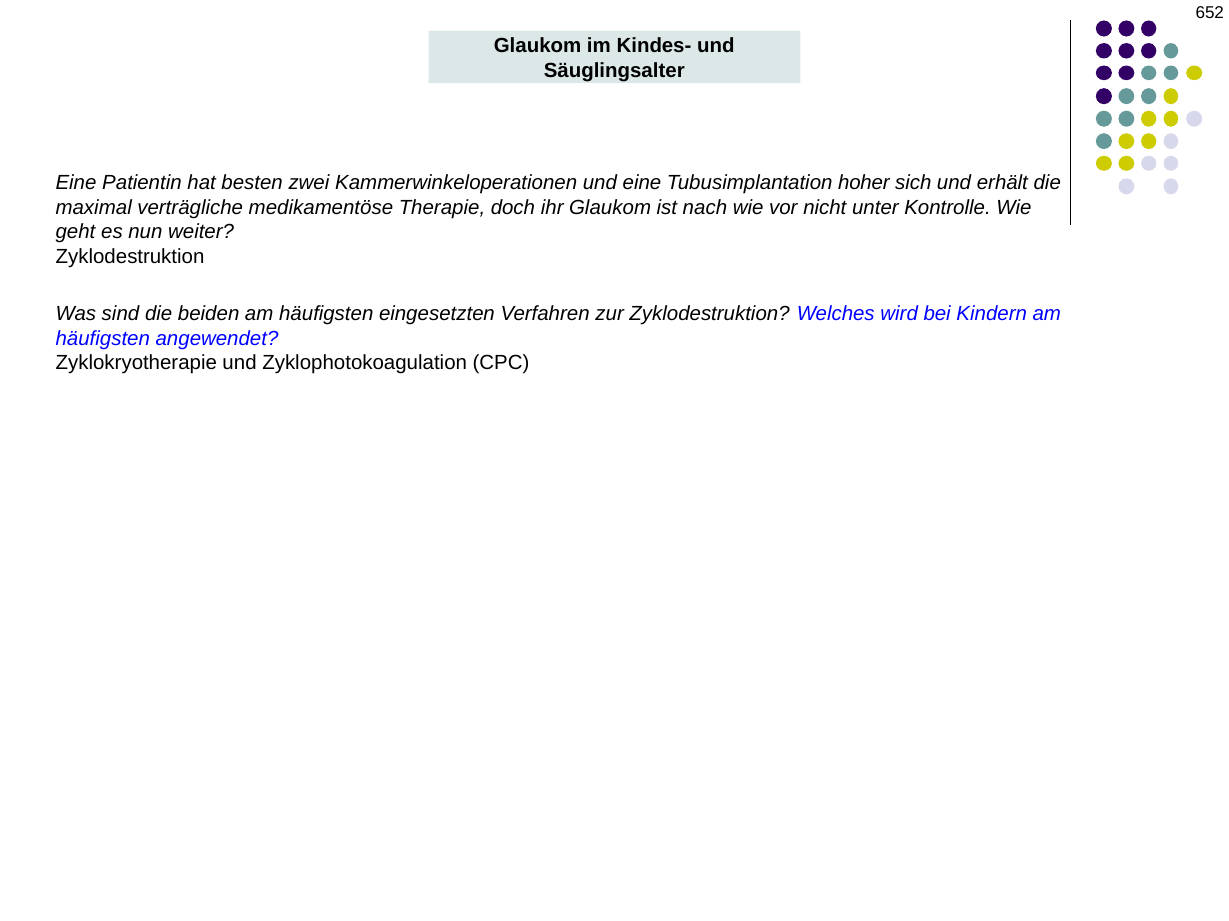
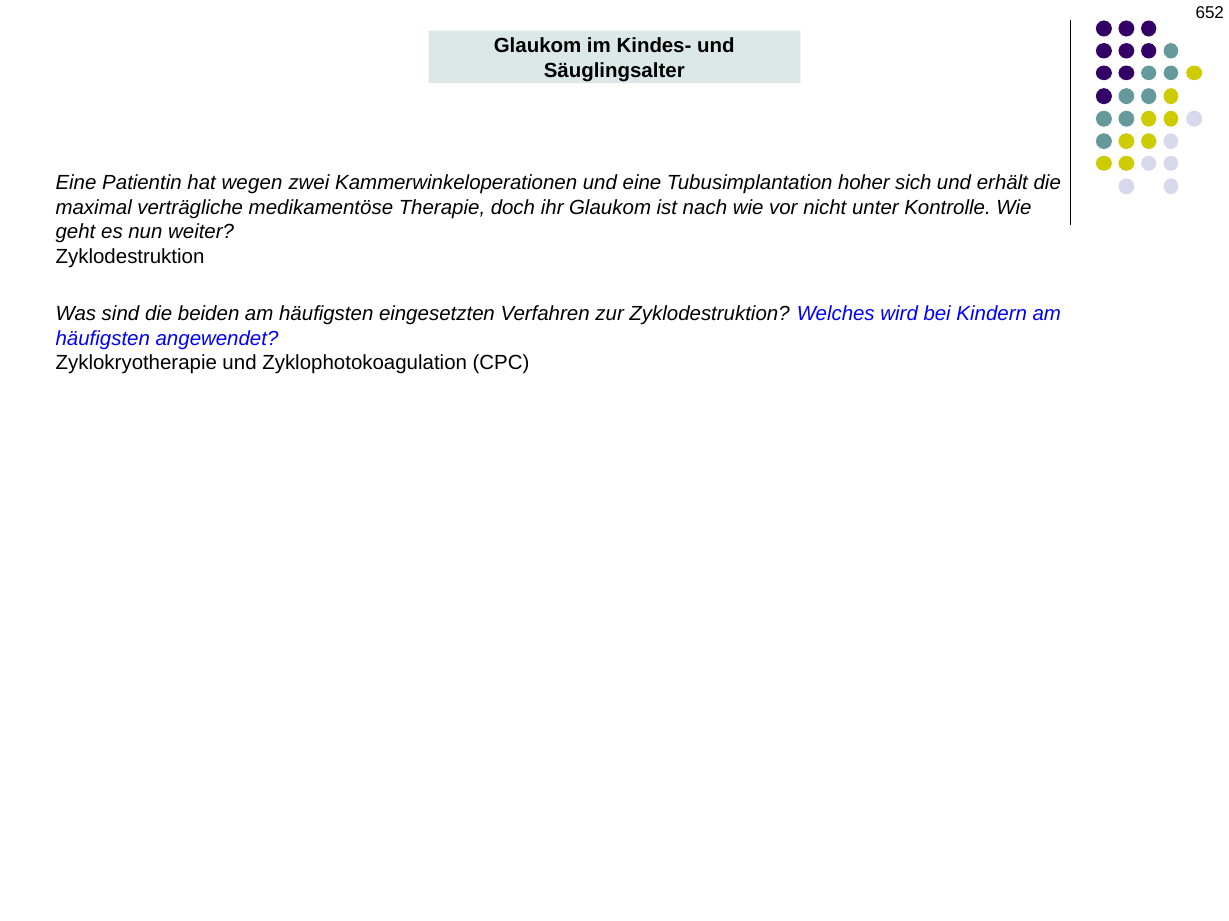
besten: besten -> wegen (252, 183)
